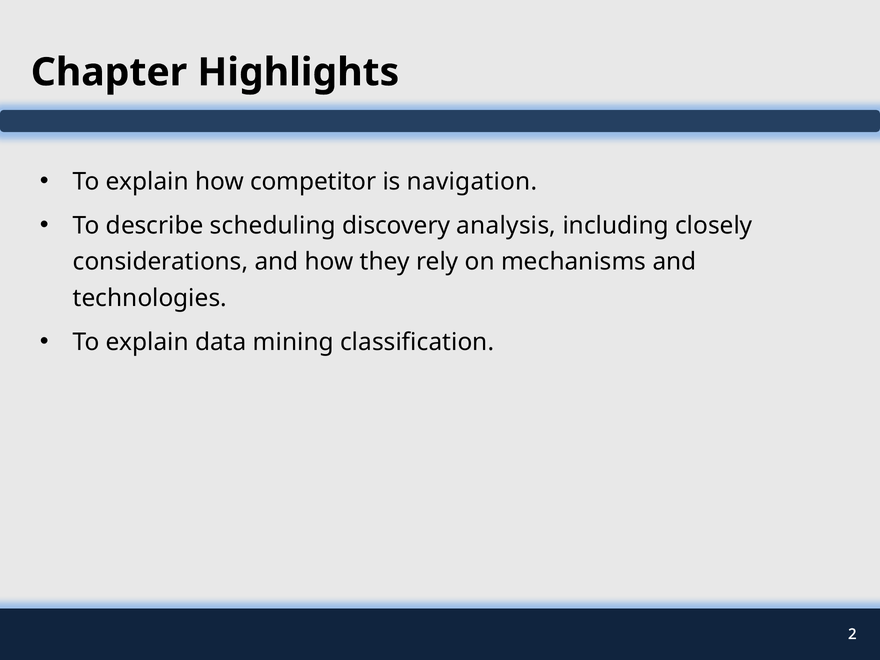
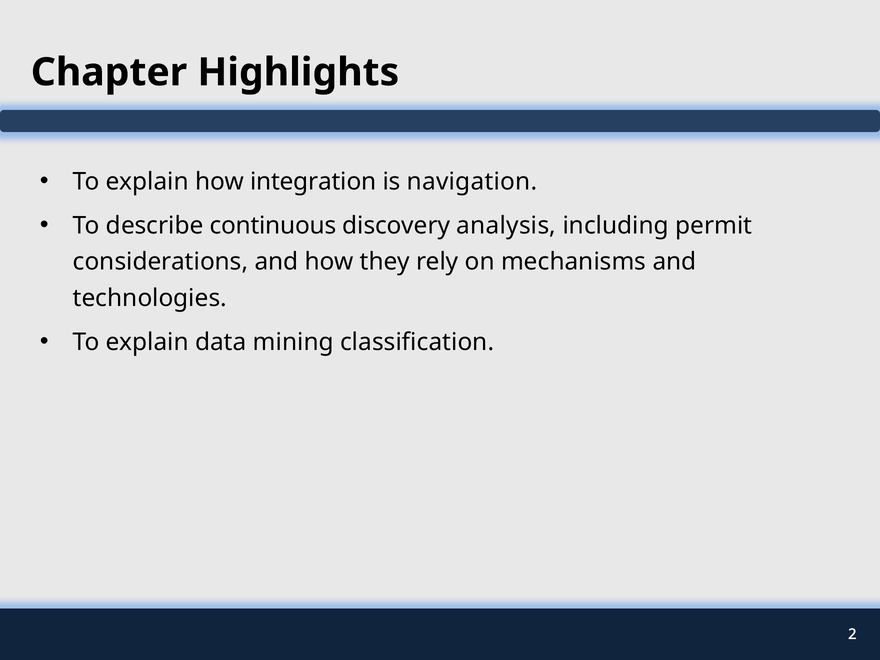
competitor: competitor -> integration (313, 182)
scheduling: scheduling -> continuous (273, 225)
closely: closely -> permit (714, 225)
